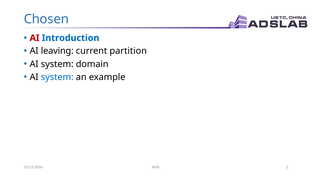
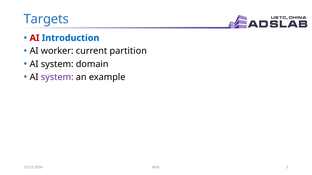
Chosen: Chosen -> Targets (46, 19)
leaving: leaving -> worker (57, 51)
system colour: blue -> purple (57, 77)
